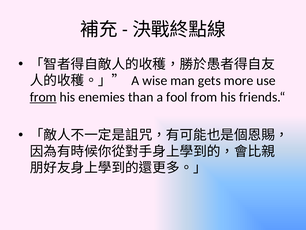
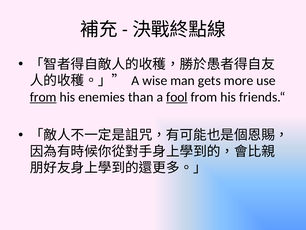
fool underline: none -> present (177, 97)
